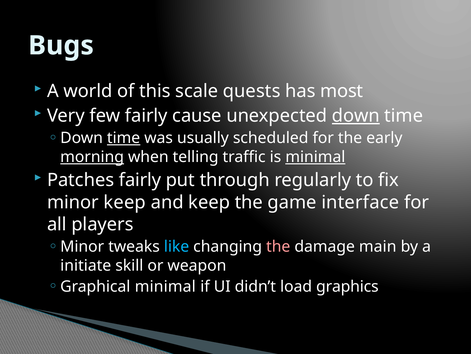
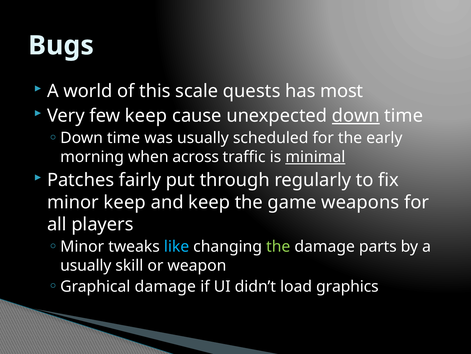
few fairly: fairly -> keep (146, 115)
time underline: present -> none (124, 138)
morning underline: present -> none (92, 157)
telling: telling -> across (196, 157)
interface: interface -> weapons (360, 202)
the colour: pink -> light green (278, 246)
main: main -> parts (378, 246)
initiate: initiate -> usually (86, 265)
Graphical minimal: minimal -> damage (165, 286)
